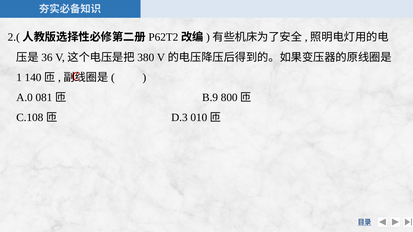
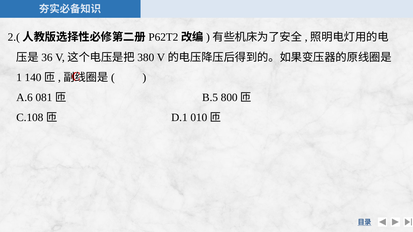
A.0: A.0 -> A.6 (25, 98)
B.9: B.9 -> B.5 (210, 98)
D.3: D.3 -> D.1 (179, 118)
